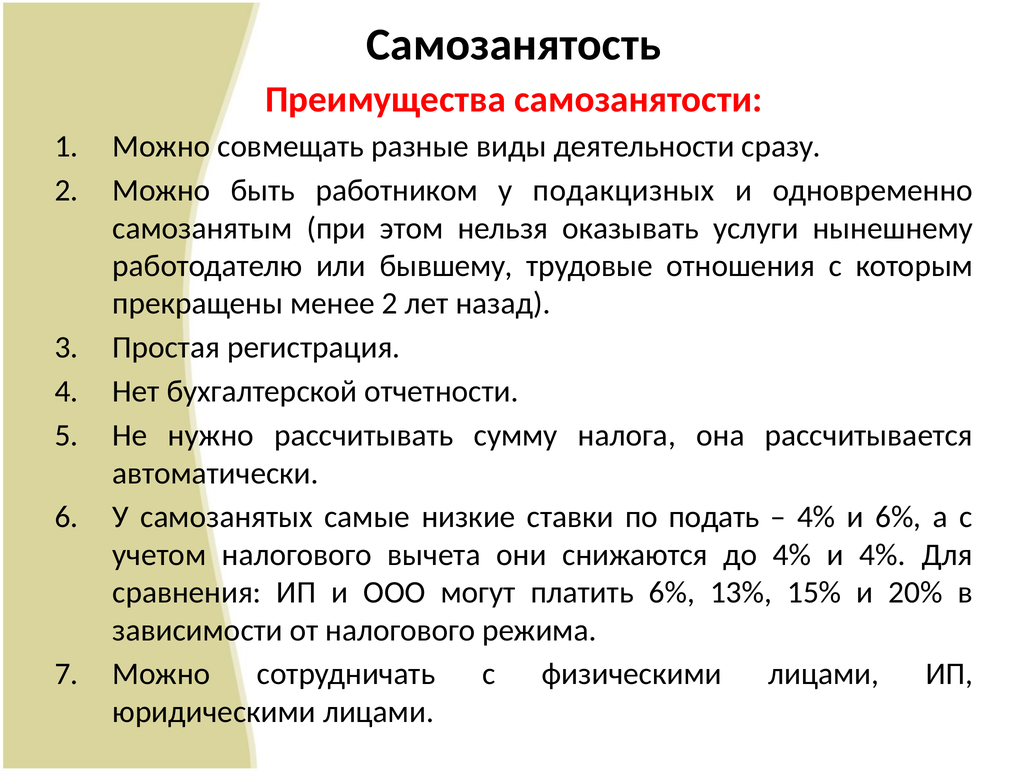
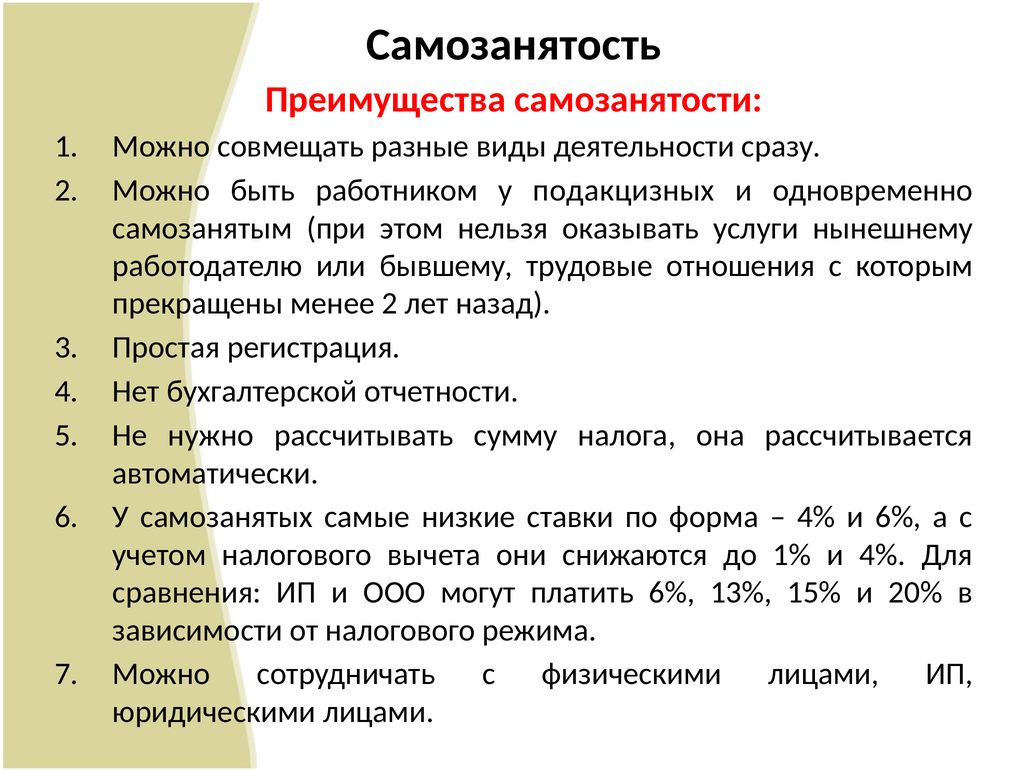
подать: подать -> форма (714, 517)
до 4%: 4% -> 1% (792, 555)
